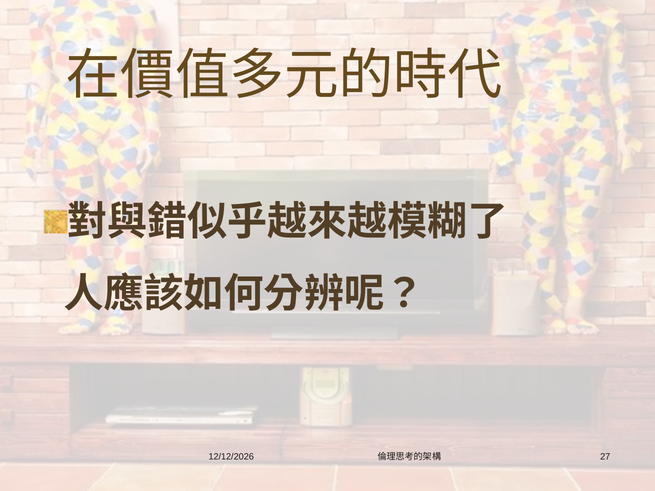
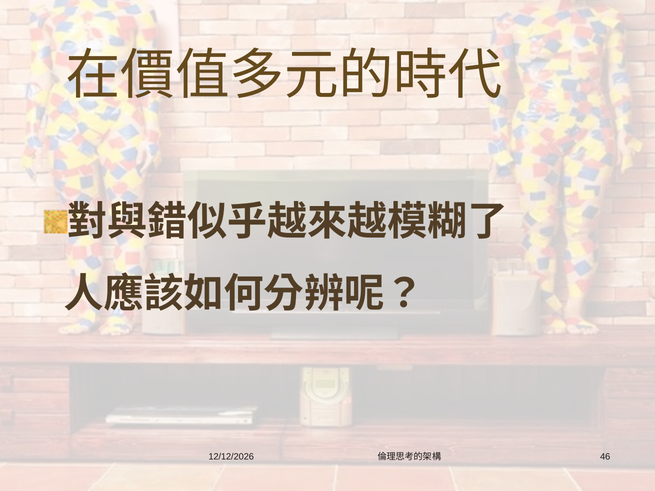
27: 27 -> 46 (605, 457)
